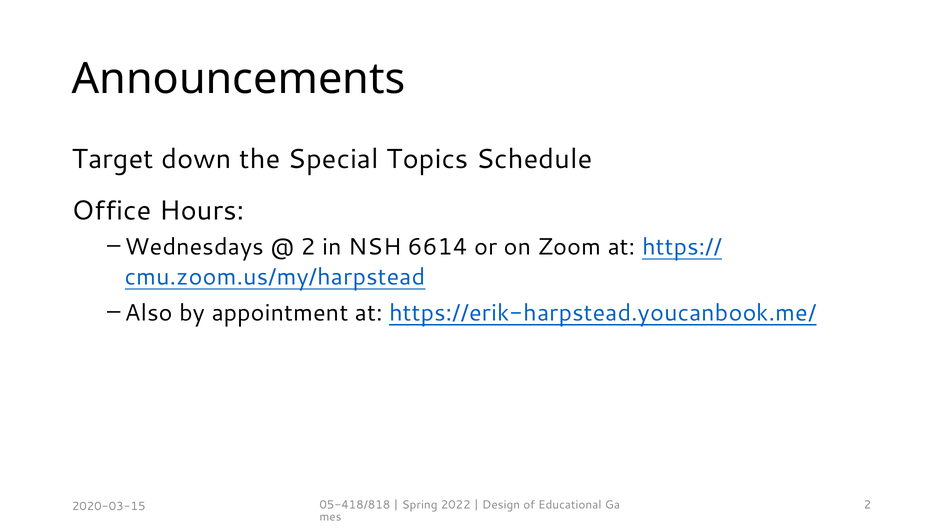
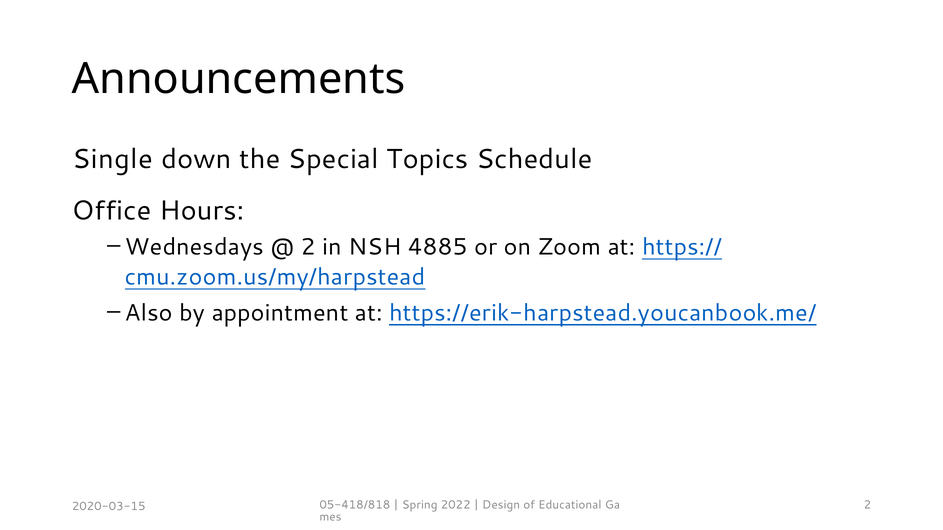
Target: Target -> Single (113, 159)
6614: 6614 -> 4885 (438, 247)
